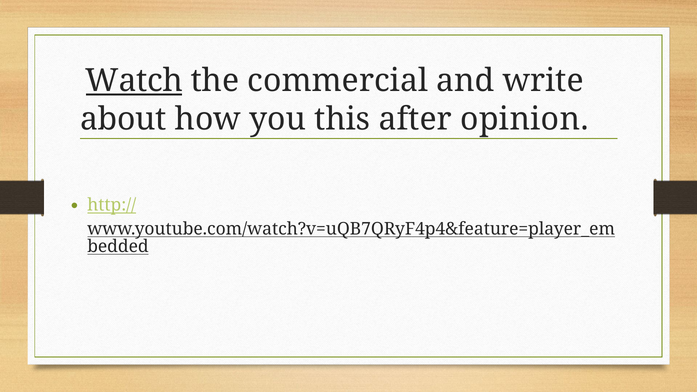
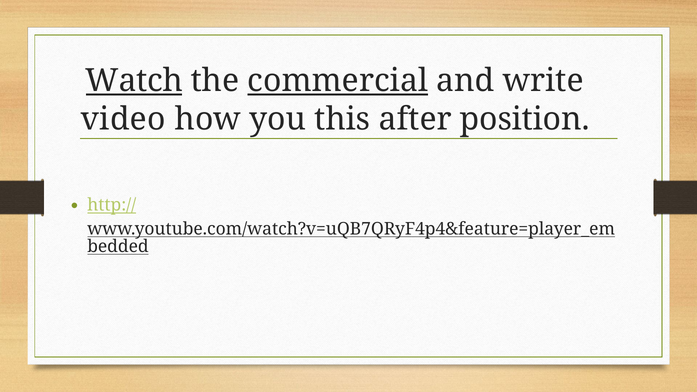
commercial underline: none -> present (338, 81)
about: about -> video (123, 119)
opinion: opinion -> position (525, 119)
